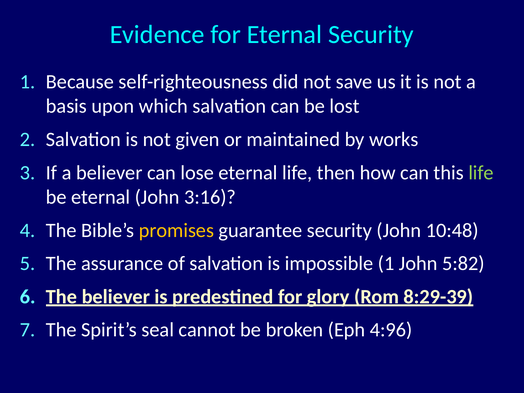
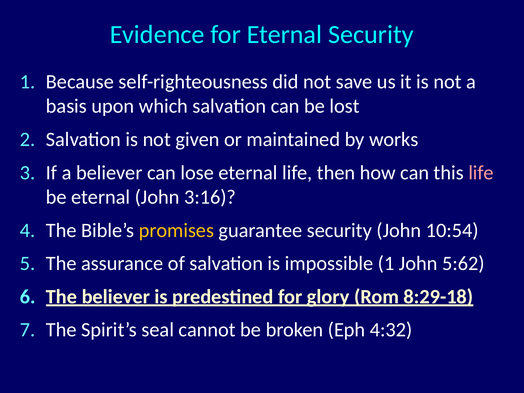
life colour: light green -> pink (481, 173)
10:48: 10:48 -> 10:54 (452, 230)
5:82: 5:82 -> 5:62 (463, 263)
8:29-39: 8:29-39 -> 8:29-18 (438, 297)
4:96: 4:96 -> 4:32 (391, 330)
